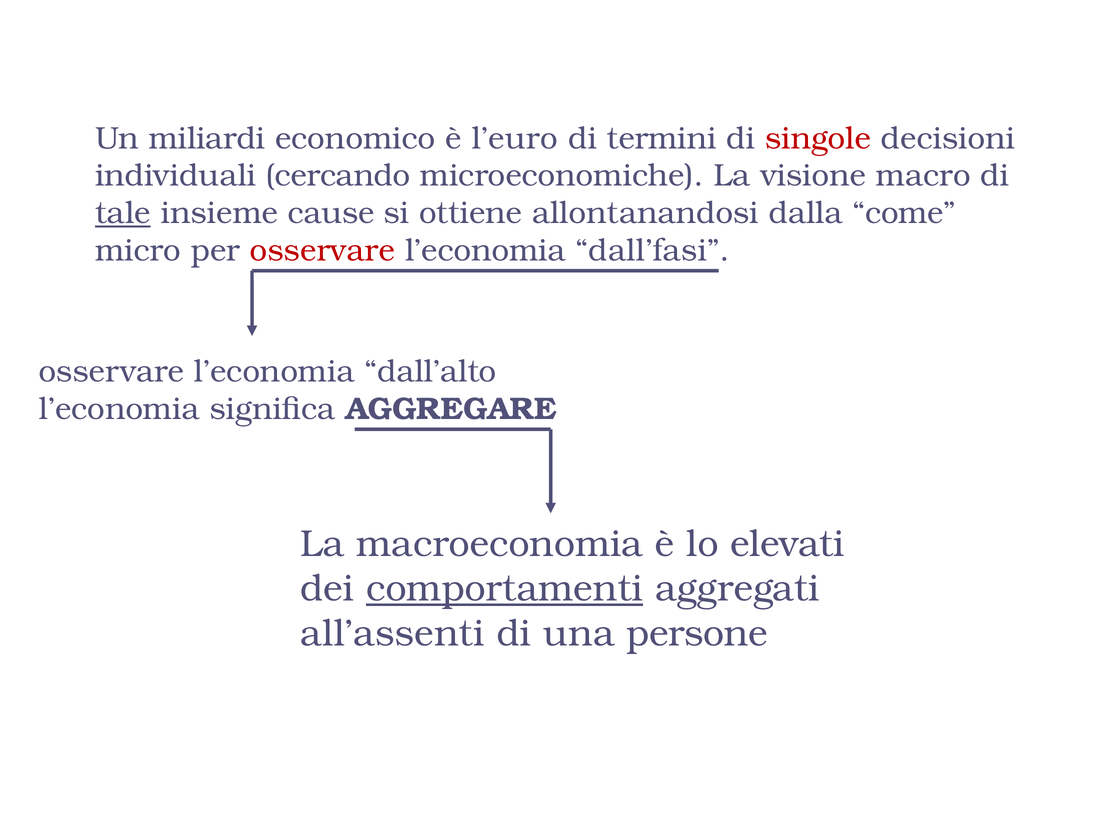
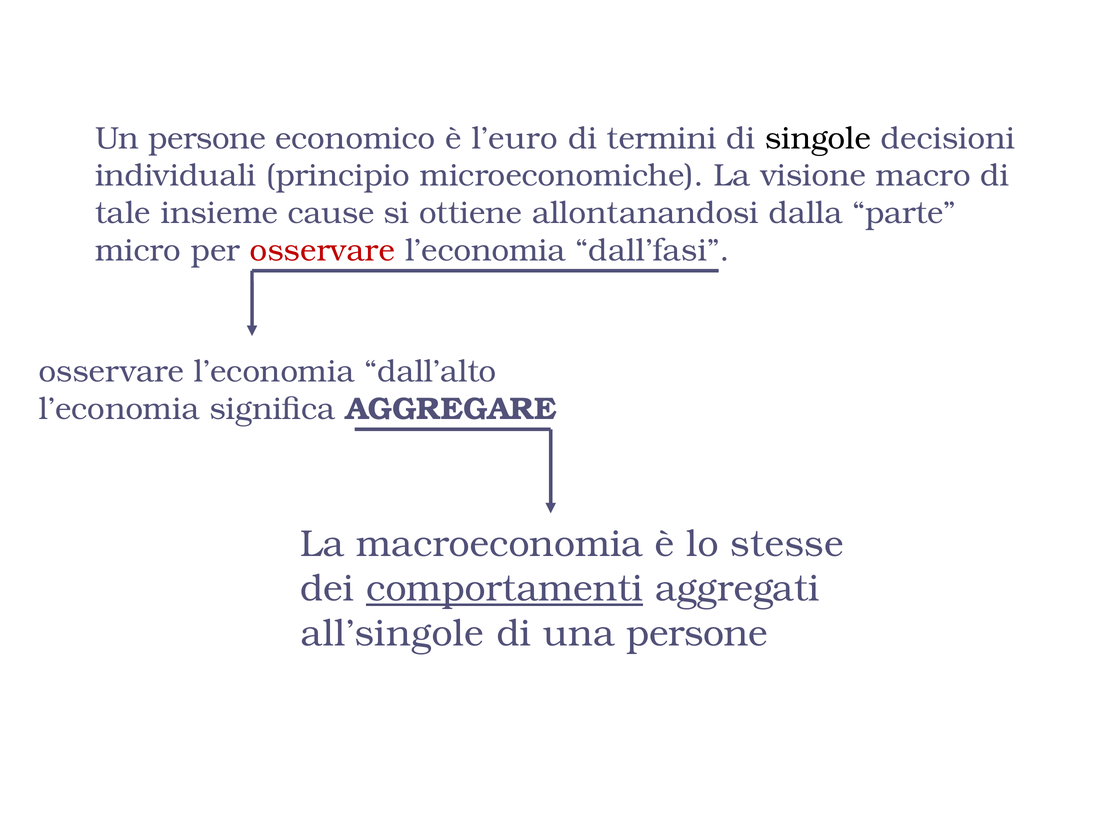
Un miliardi: miliardi -> persone (207, 138)
singole colour: red -> black (818, 138)
cercando: cercando -> principio (338, 176)
tale underline: present -> none (123, 213)
come: come -> parte (904, 213)
elevati: elevati -> stesse (787, 544)
all’assenti: all’assenti -> all’singole (392, 633)
